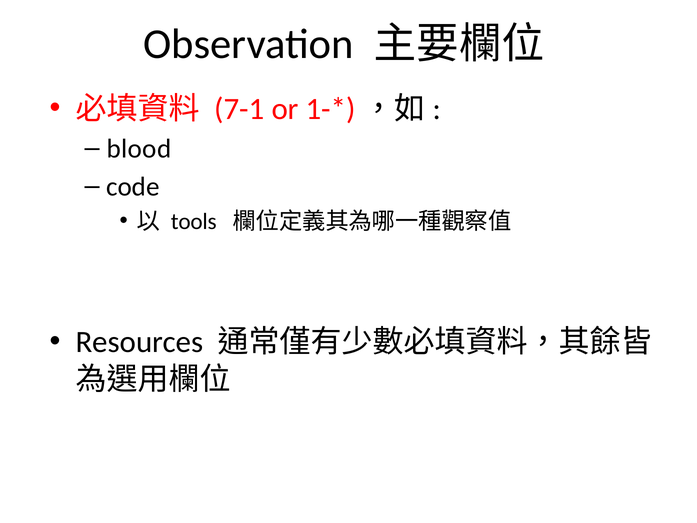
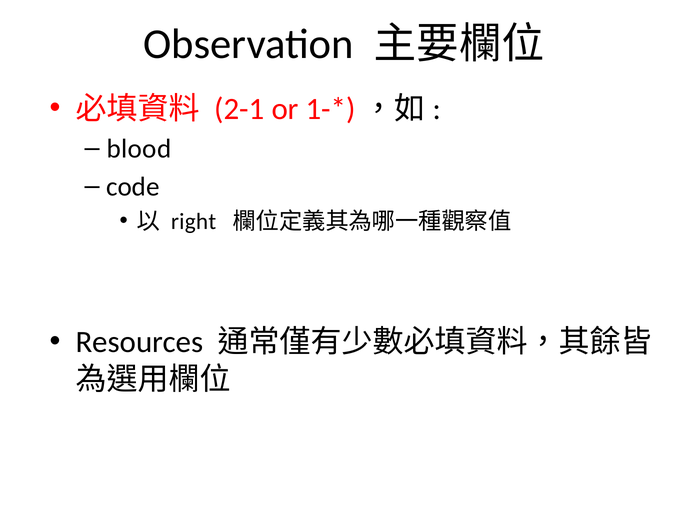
7-1: 7-1 -> 2-1 (239, 109)
tools: tools -> right (194, 221)
